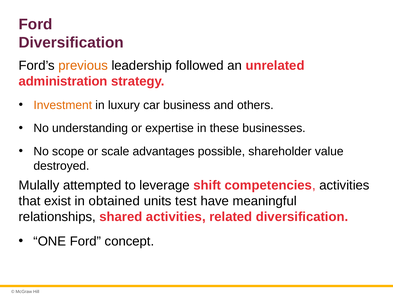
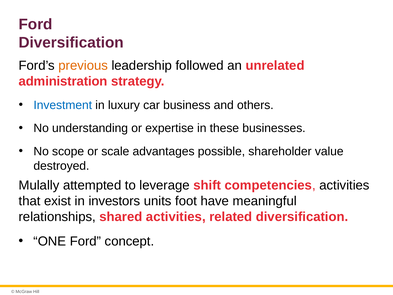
Investment colour: orange -> blue (63, 105)
obtained: obtained -> investors (114, 201)
test: test -> foot (186, 201)
